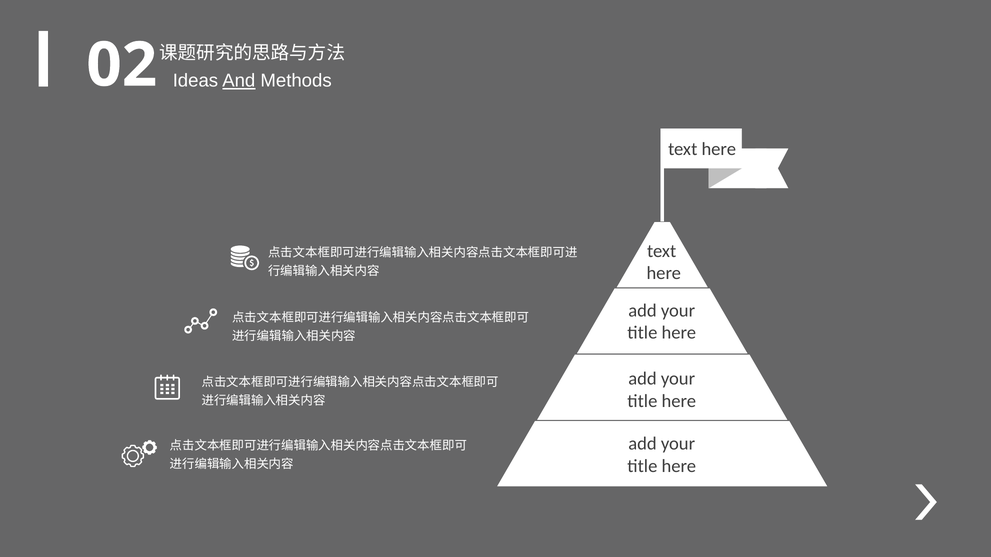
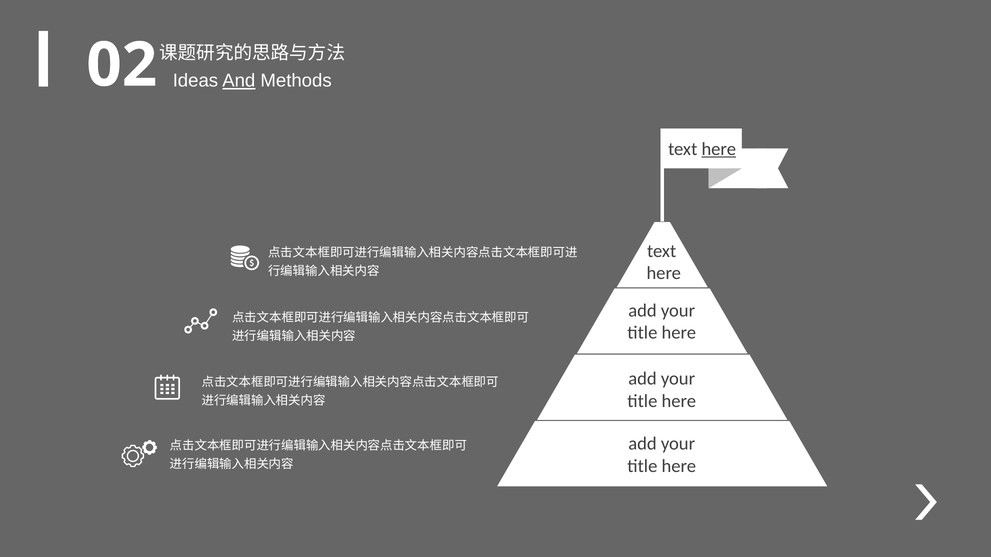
here underline: none -> present (719, 149)
